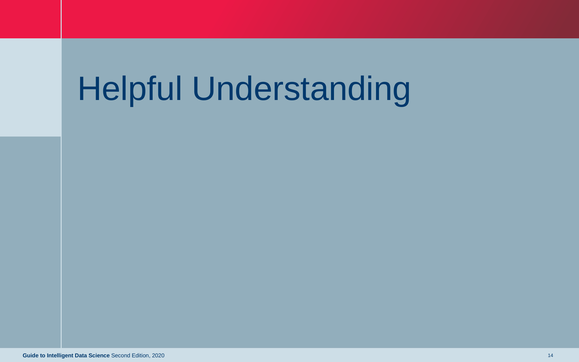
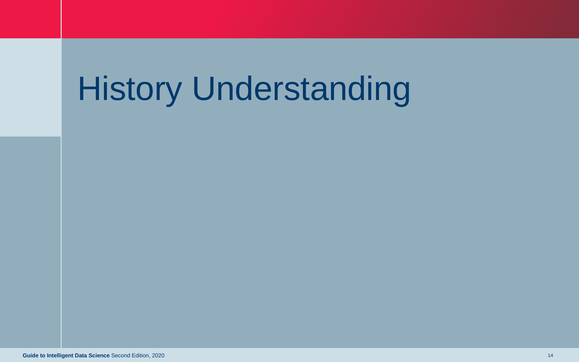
Helpful: Helpful -> History (130, 89)
